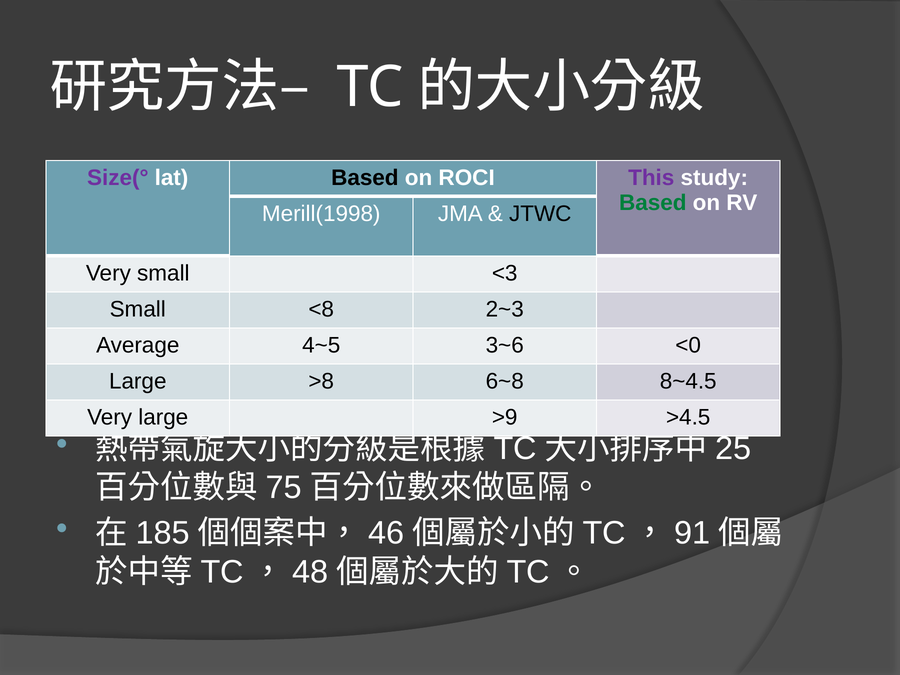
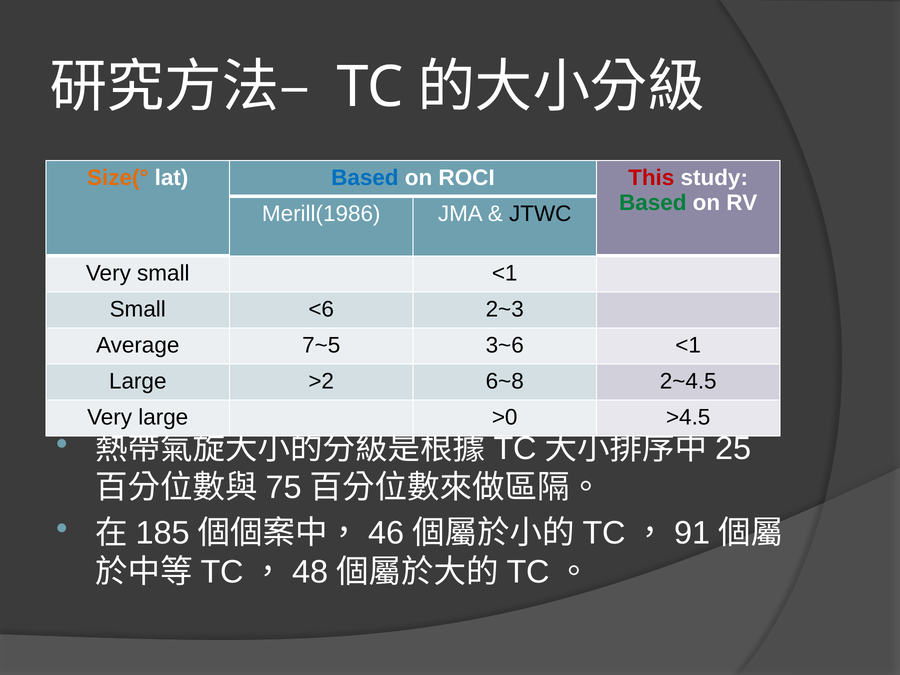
Size(° colour: purple -> orange (118, 178)
Based colour: black -> blue (365, 178)
This colour: purple -> red (651, 178)
Merill(1998: Merill(1998 -> Merill(1986 (321, 214)
small <3: <3 -> <1 (505, 273)
<8: <8 -> <6 (321, 309)
4~5: 4~5 -> 7~5 (321, 345)
3~6 <0: <0 -> <1 (688, 345)
>8: >8 -> >2 (321, 381)
8~4.5: 8~4.5 -> 2~4.5 (688, 381)
>9: >9 -> >0 (505, 418)
